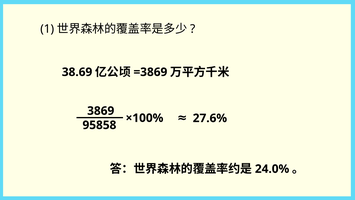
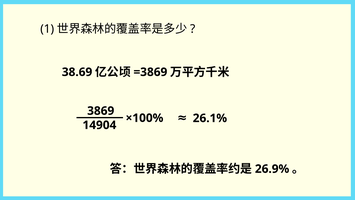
27.6%: 27.6% -> 26.1% (210, 118)
95858: 95858 -> 14904 (99, 125)
24.0%: 24.0% -> 26.9% (272, 169)
